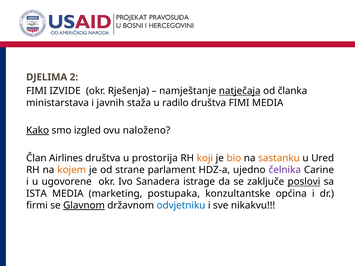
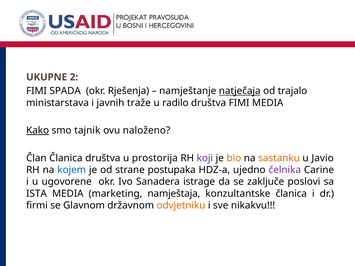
DJELIMA: DJELIMA -> UKUPNE (47, 77)
IZVIDE: IZVIDE -> SPADA (65, 91)
članka: članka -> trajalo (293, 91)
staža: staža -> traže (139, 103)
izgled: izgled -> tajnik (87, 131)
Član Airlines: Airlines -> Članica (66, 158)
koji colour: orange -> purple (205, 158)
Ured: Ured -> Javio (323, 158)
kojem colour: orange -> blue (72, 170)
parlament: parlament -> postupaka (172, 170)
poslovi underline: present -> none (304, 182)
postupaka: postupaka -> namještaja (174, 194)
konzultantske općina: općina -> članica (291, 194)
Glavnom underline: present -> none (84, 206)
odvjetniku colour: blue -> orange (181, 206)
